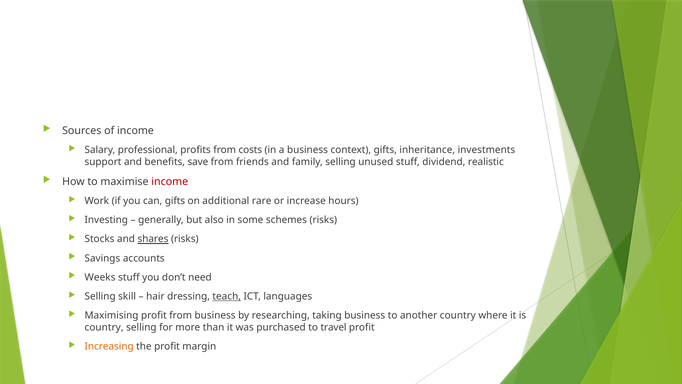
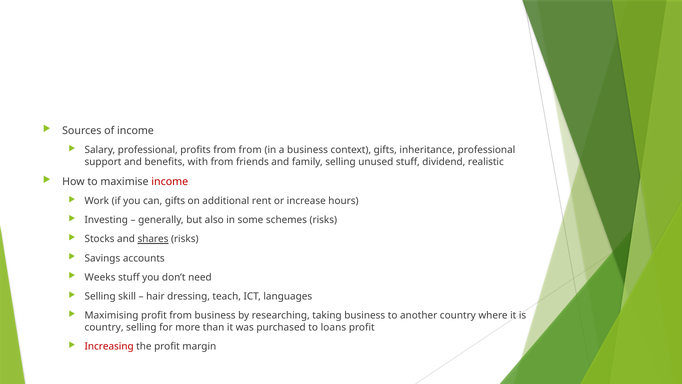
from costs: costs -> from (250, 150)
inheritance investments: investments -> professional (486, 150)
save: save -> with (198, 162)
rare: rare -> rent (262, 201)
teach underline: present -> none (227, 296)
travel: travel -> loans (333, 327)
Increasing colour: orange -> red (109, 346)
